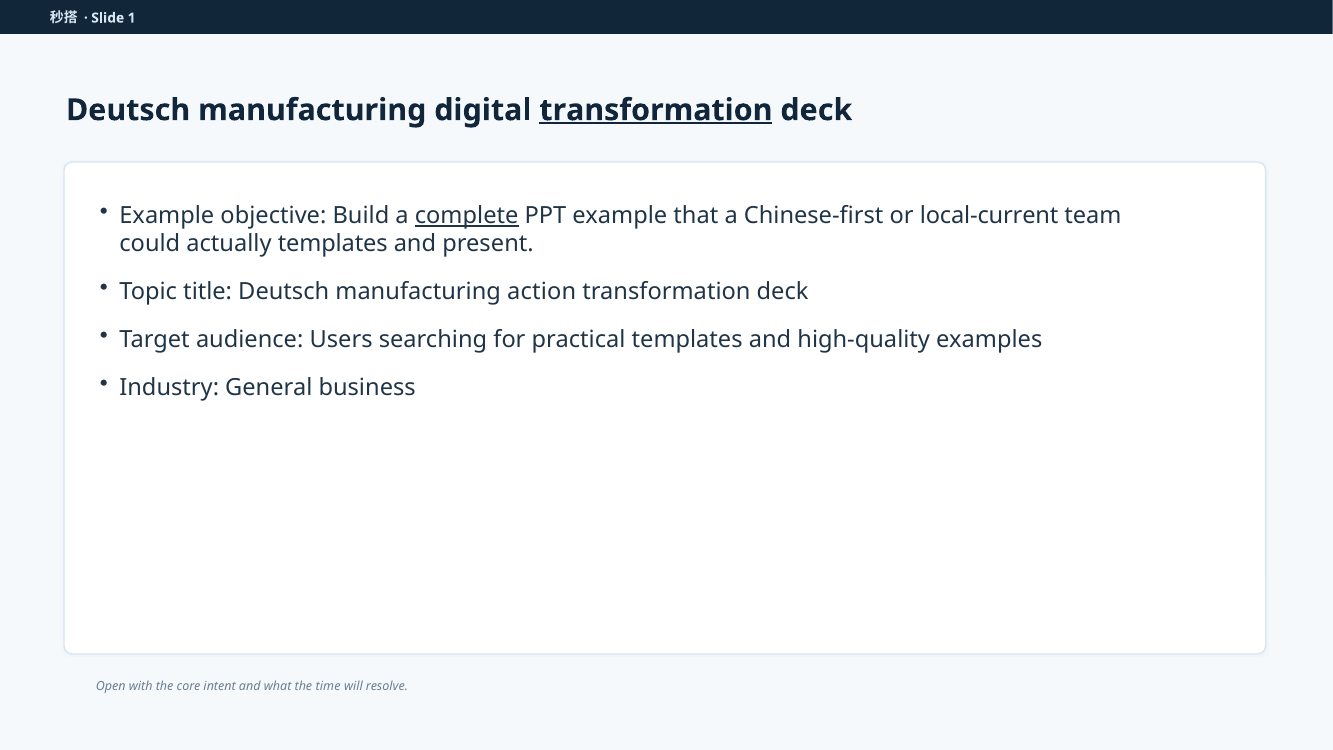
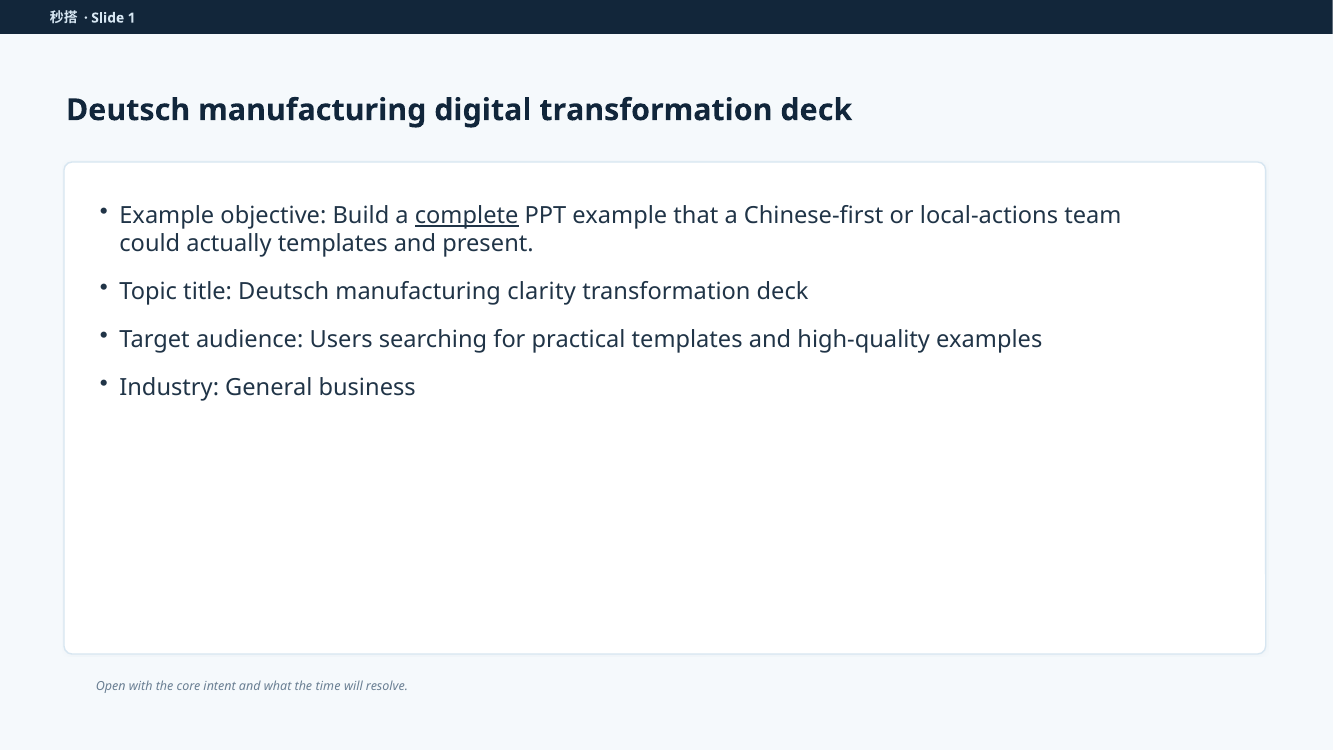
transformation underline: present -> none (656, 110)
local-current: local-current -> local-actions (989, 216)
action: action -> clarity (542, 292)
